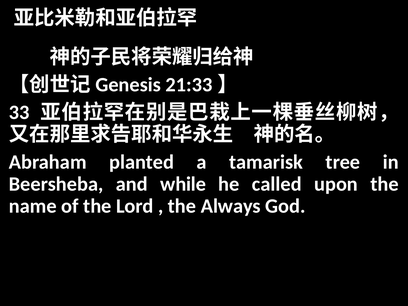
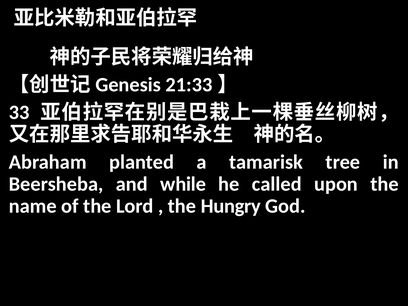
Always: Always -> Hungry (231, 206)
